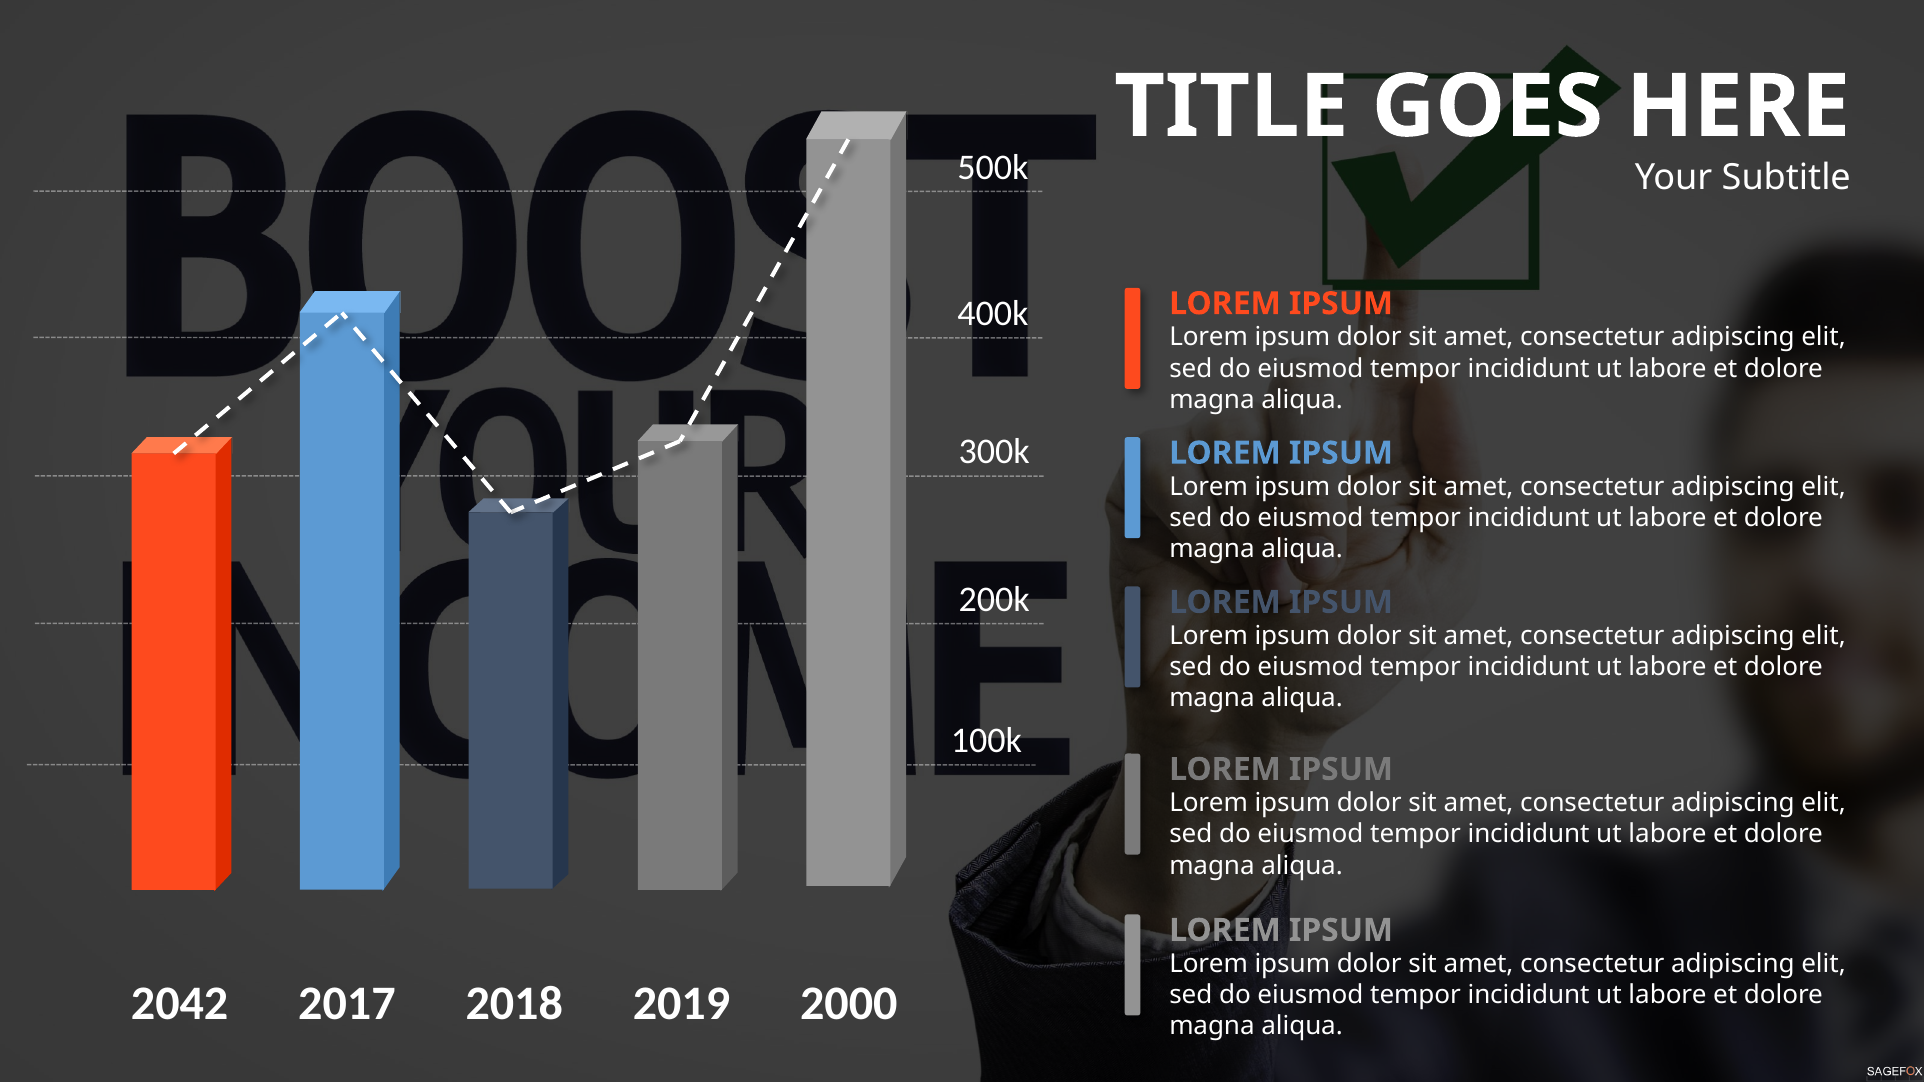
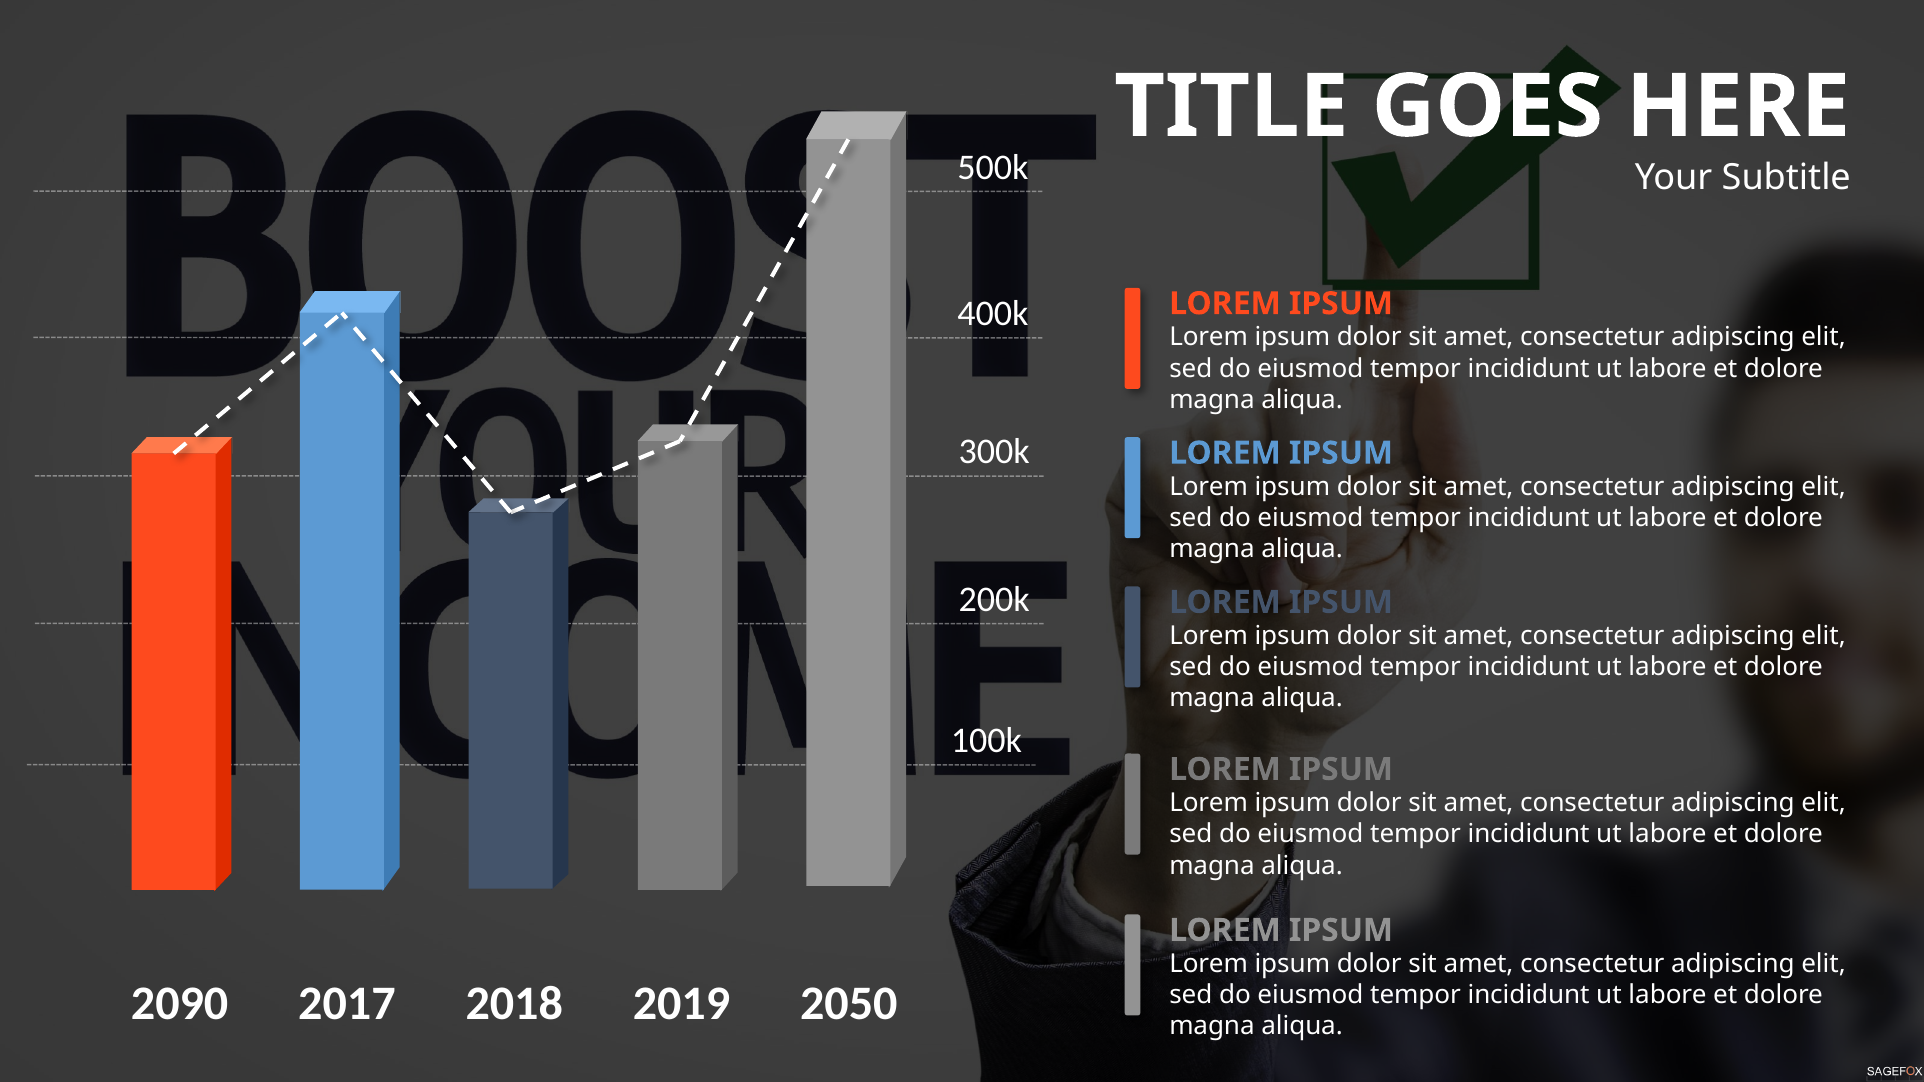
2042: 2042 -> 2090 (180, 1004)
2000: 2000 -> 2050 (849, 1004)
